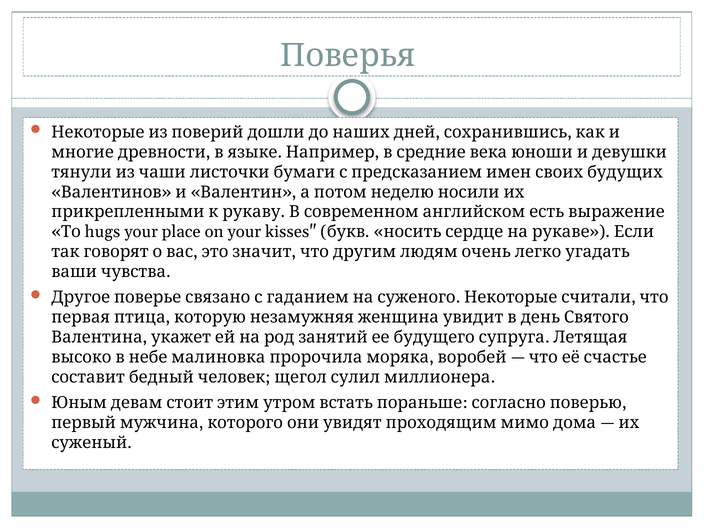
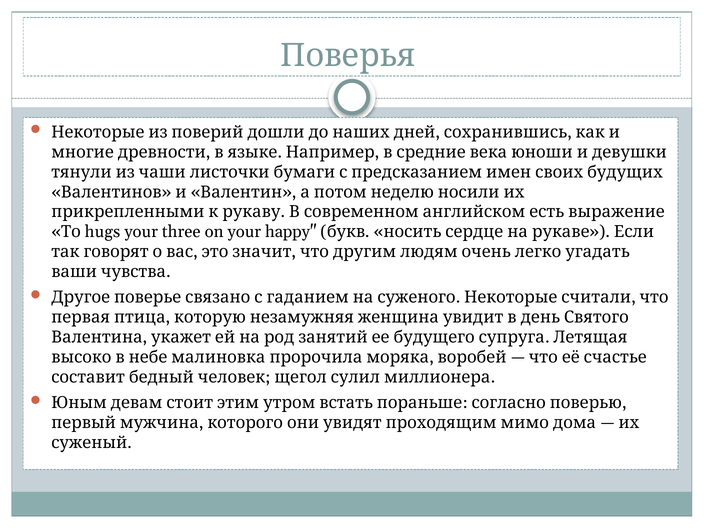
place: place -> three (181, 232)
kisses: kisses -> happy (291, 232)
